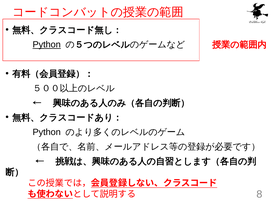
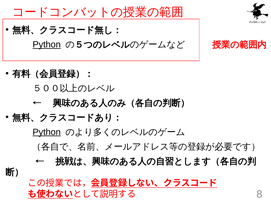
Python underline: none -> present (47, 132)
